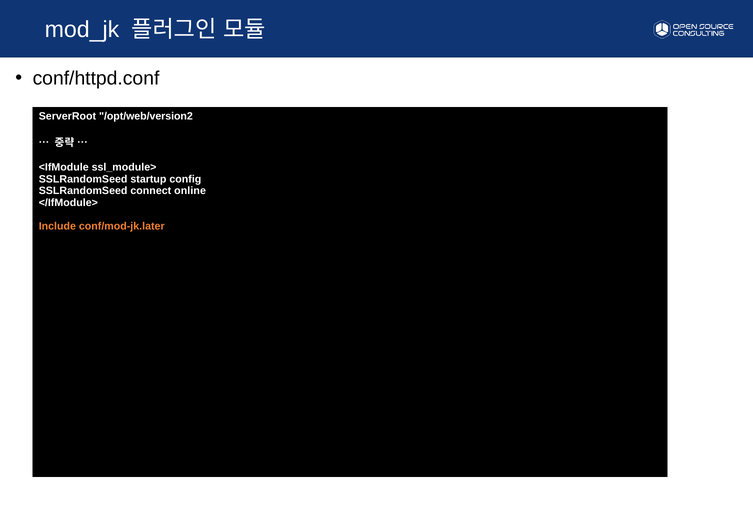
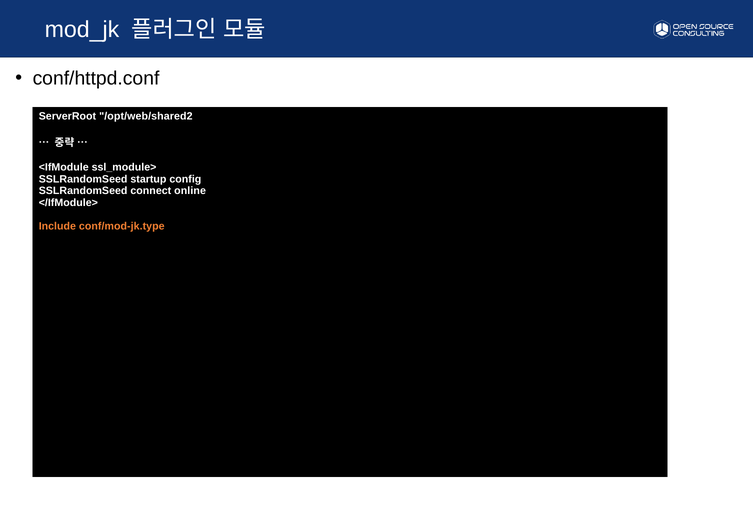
/opt/web/version2: /opt/web/version2 -> /opt/web/shared2 (146, 116)
conf/mod-jk.later: conf/mod-jk.later -> conf/mod-jk.type (122, 226)
